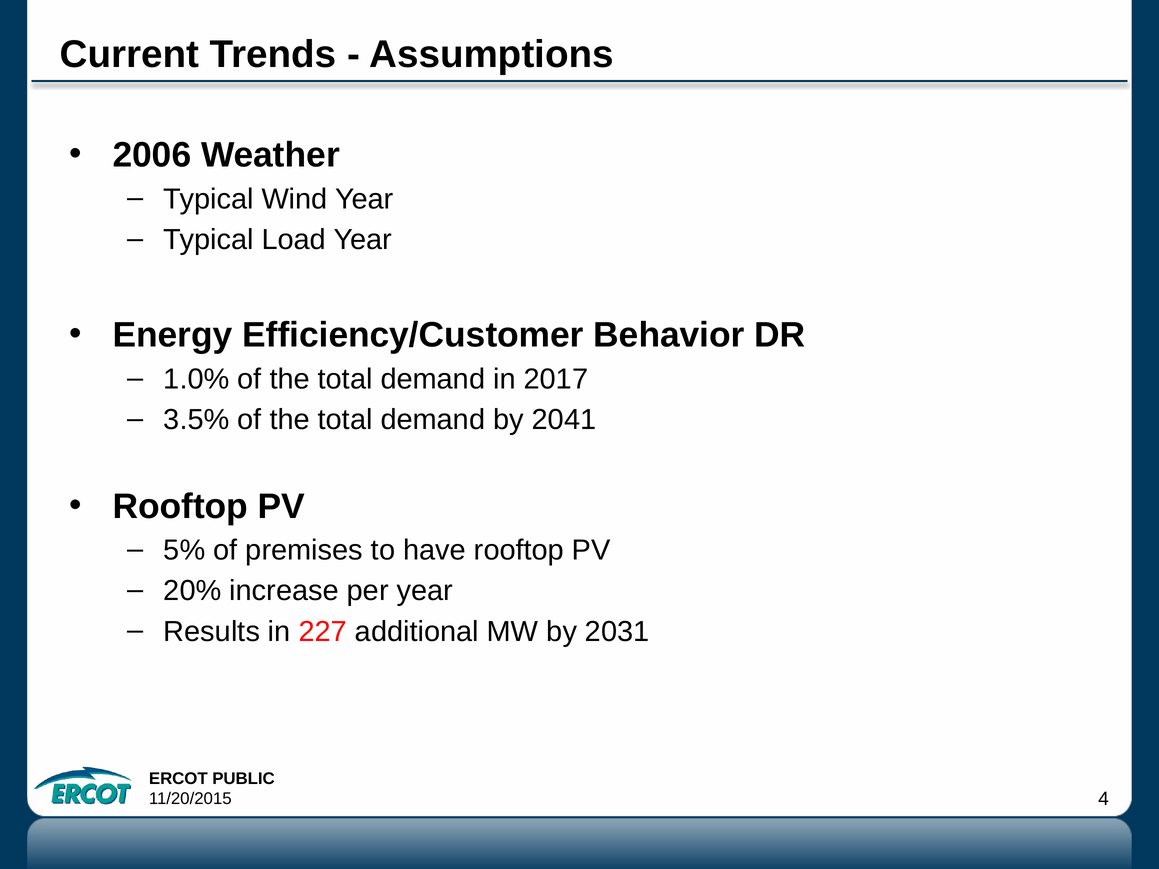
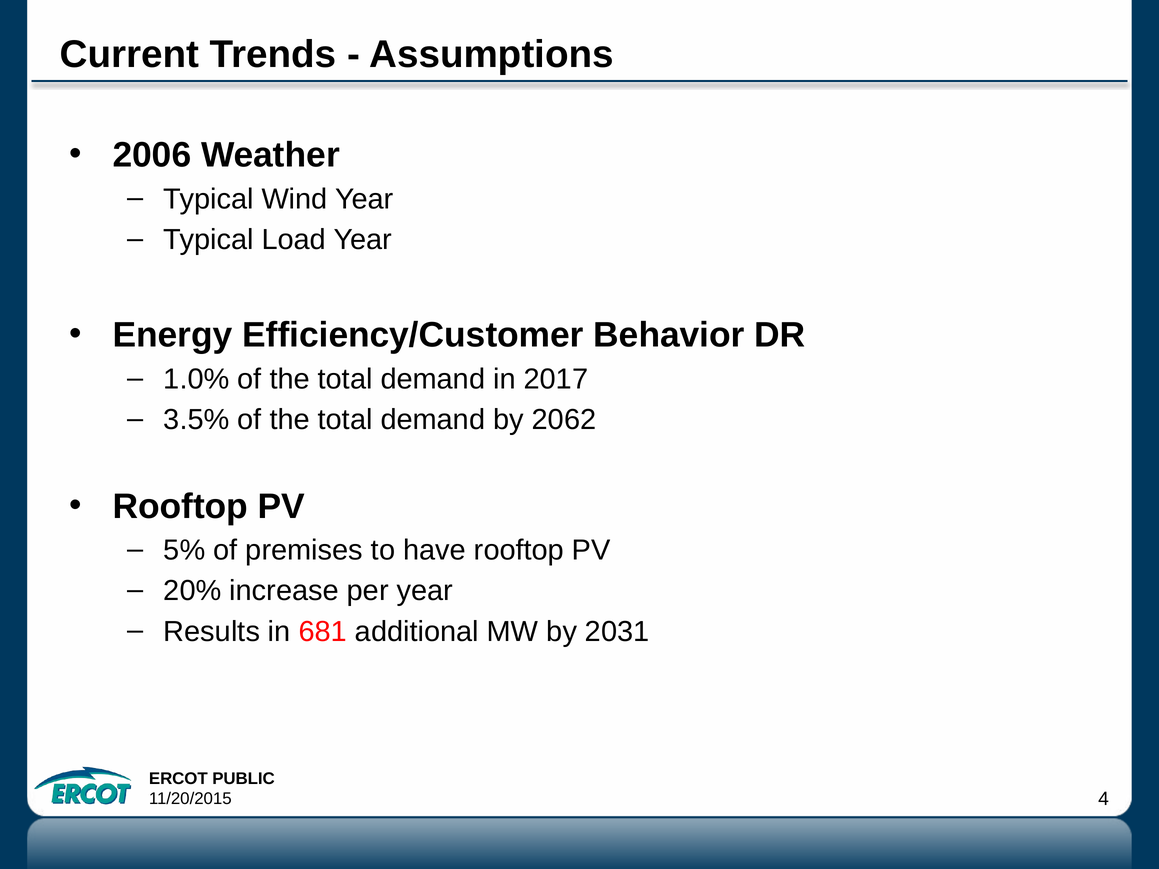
2041: 2041 -> 2062 (564, 420)
227: 227 -> 681 (323, 632)
